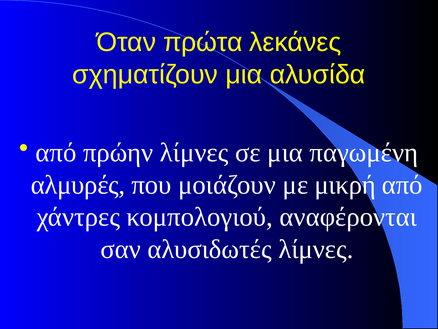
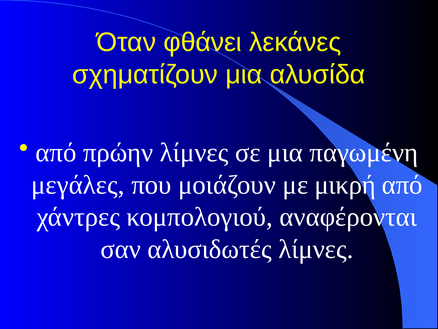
πρώτα: πρώτα -> φθάνει (203, 42)
αλμυρές: αλμυρές -> μεγάλες (78, 185)
